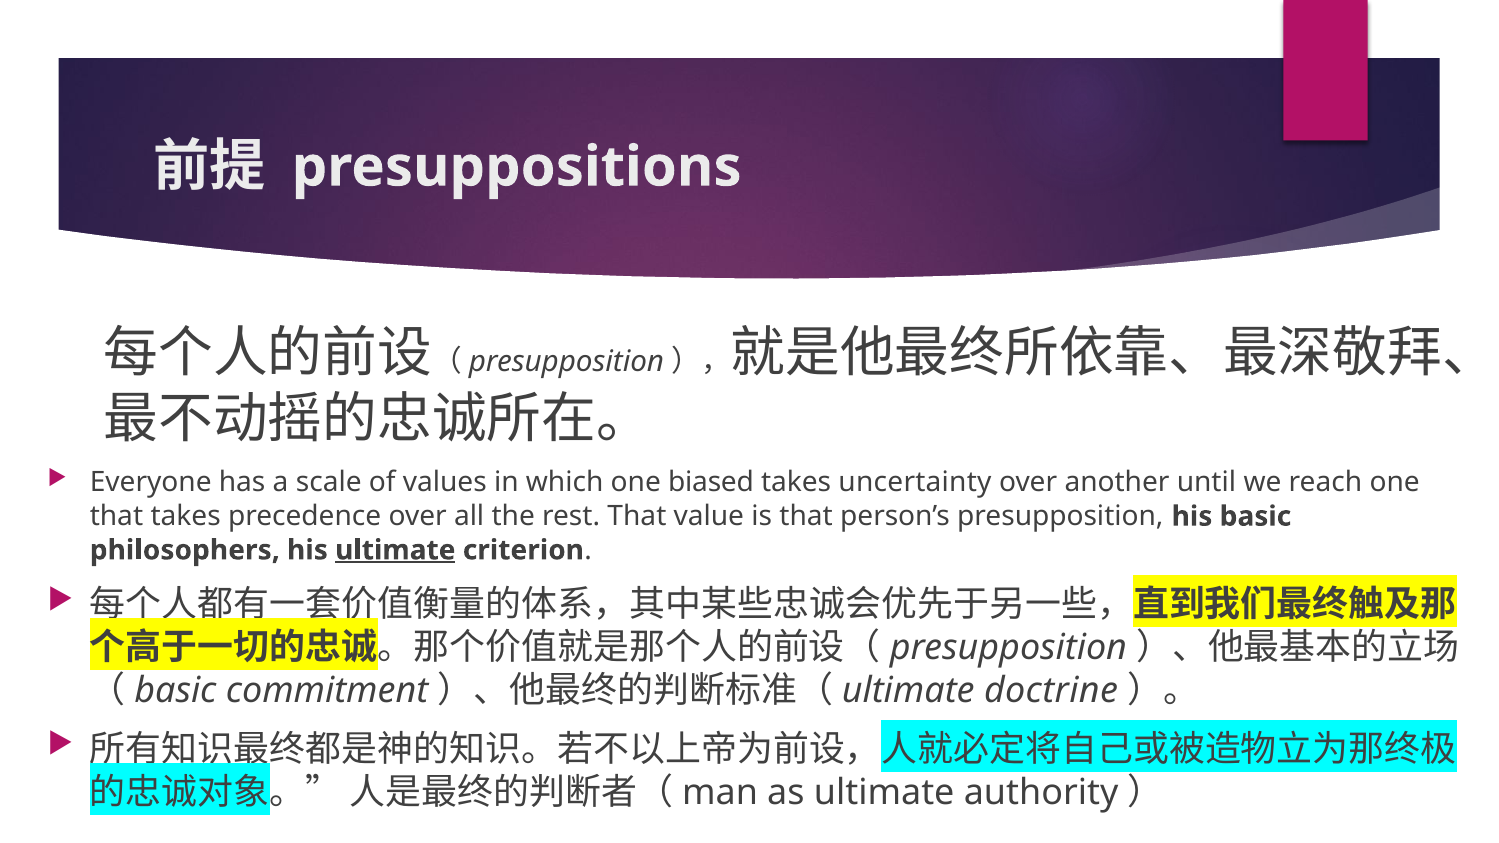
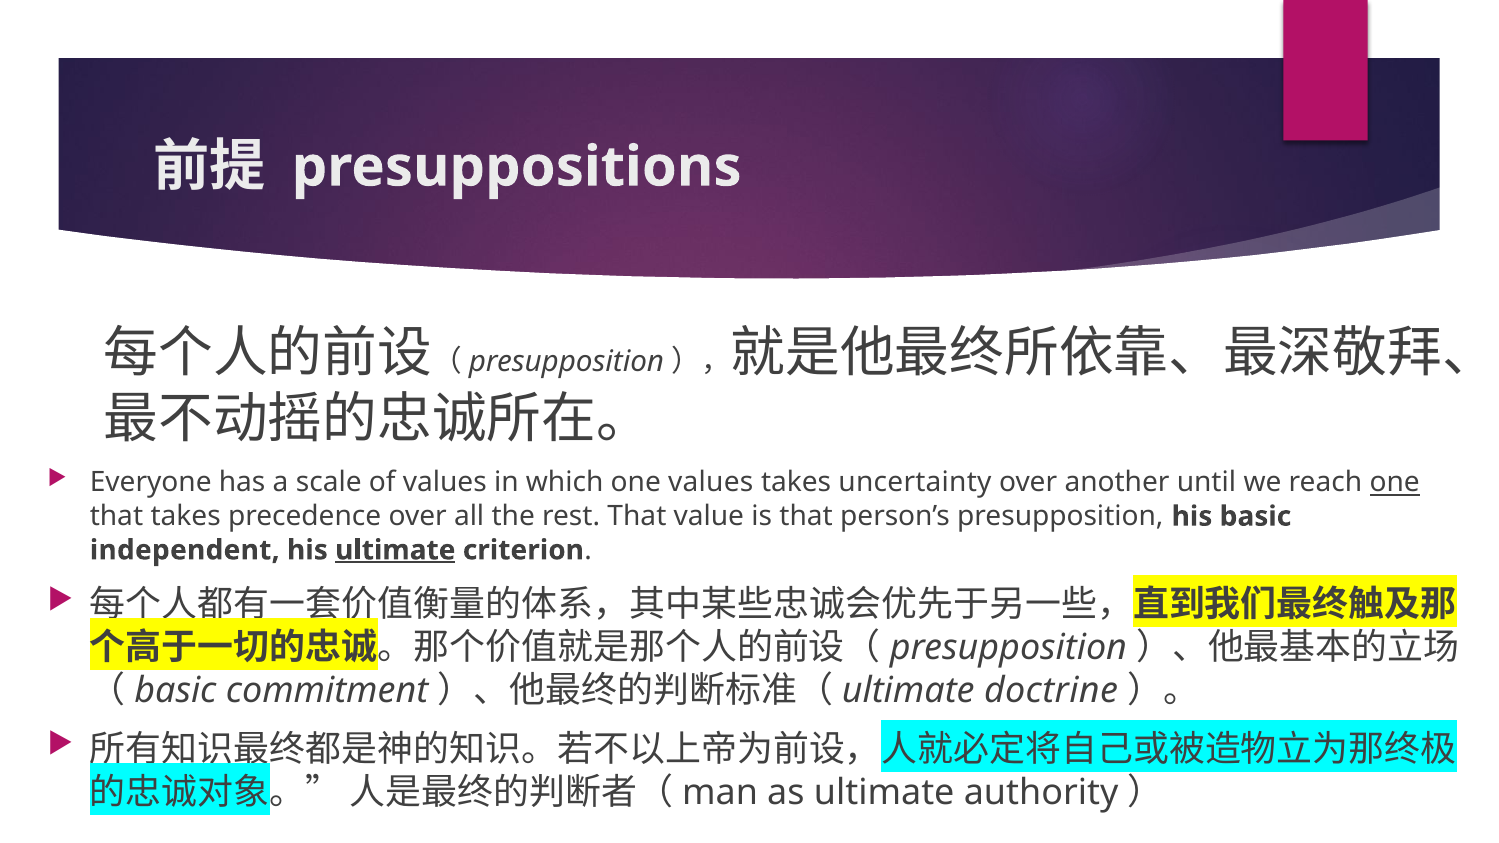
one biased: biased -> values (711, 483)
one underline: none -> present (1395, 483)
philosophers: philosophers -> independent (185, 550)
